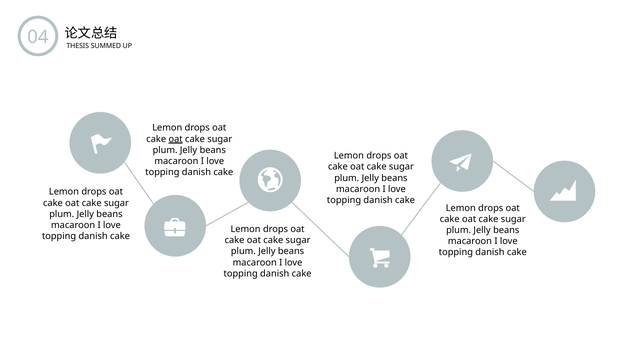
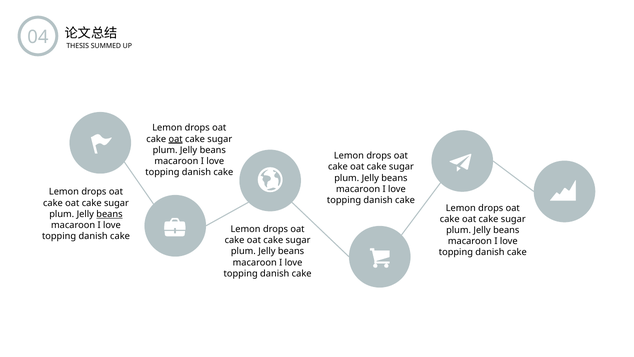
beans underline: none -> present (109, 214)
